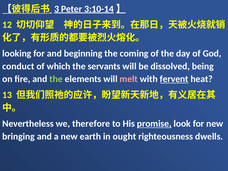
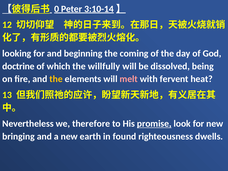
3: 3 -> 0 (57, 9)
conduct: conduct -> doctrine (18, 66)
servants: servants -> willfully (104, 66)
the colour: light green -> yellow (56, 79)
fervent underline: present -> none (174, 79)
ought: ought -> found (124, 136)
